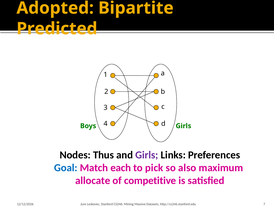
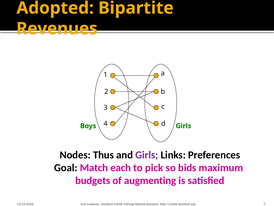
Predicted: Predicted -> Revenues (57, 29)
Goal colour: blue -> black (66, 167)
also: also -> bids (187, 167)
allocate: allocate -> budgets (93, 180)
competitive: competitive -> augmenting (150, 180)
